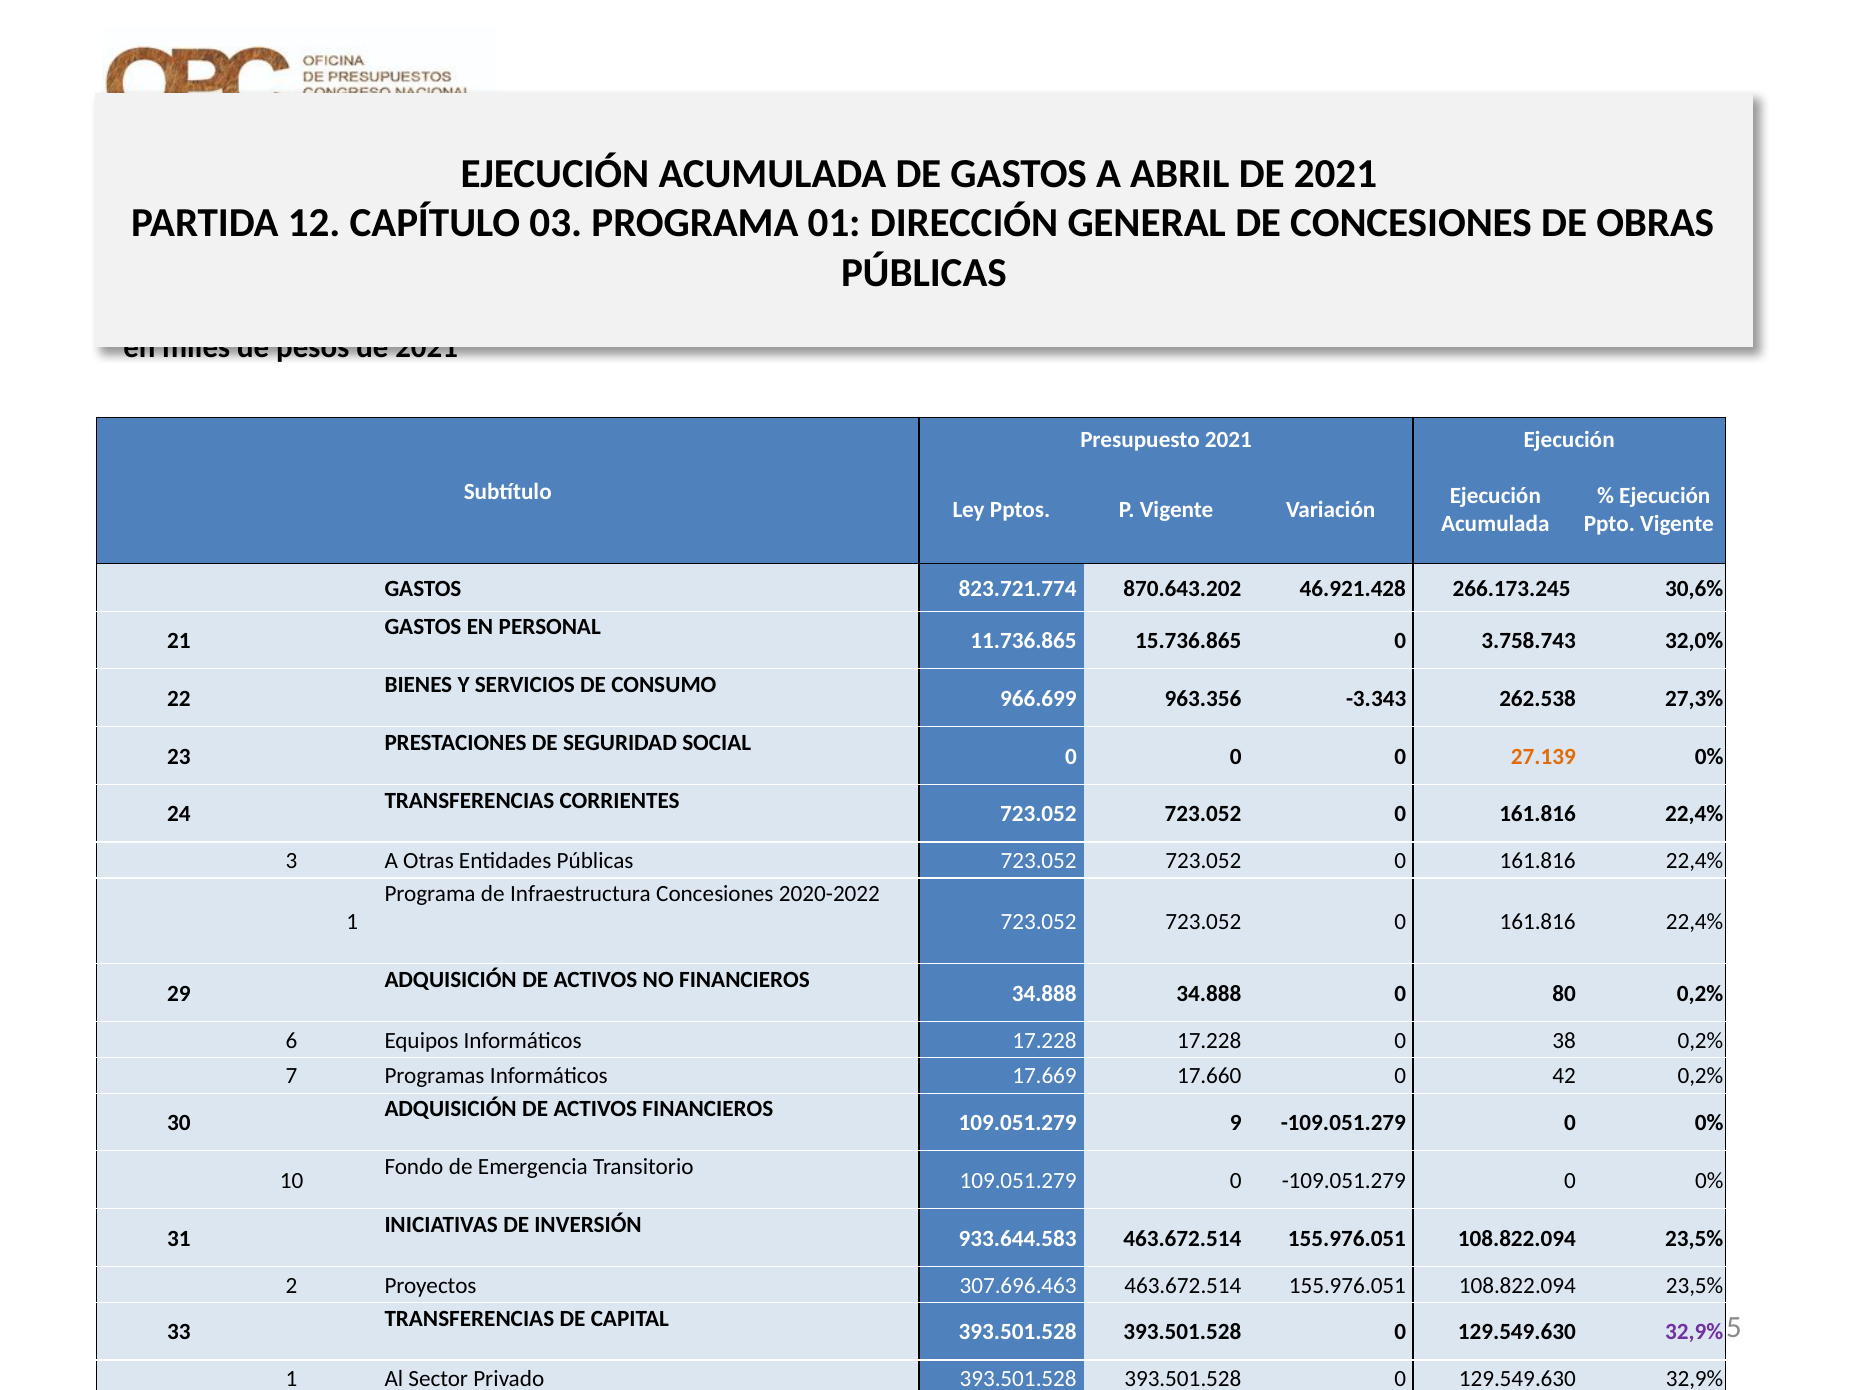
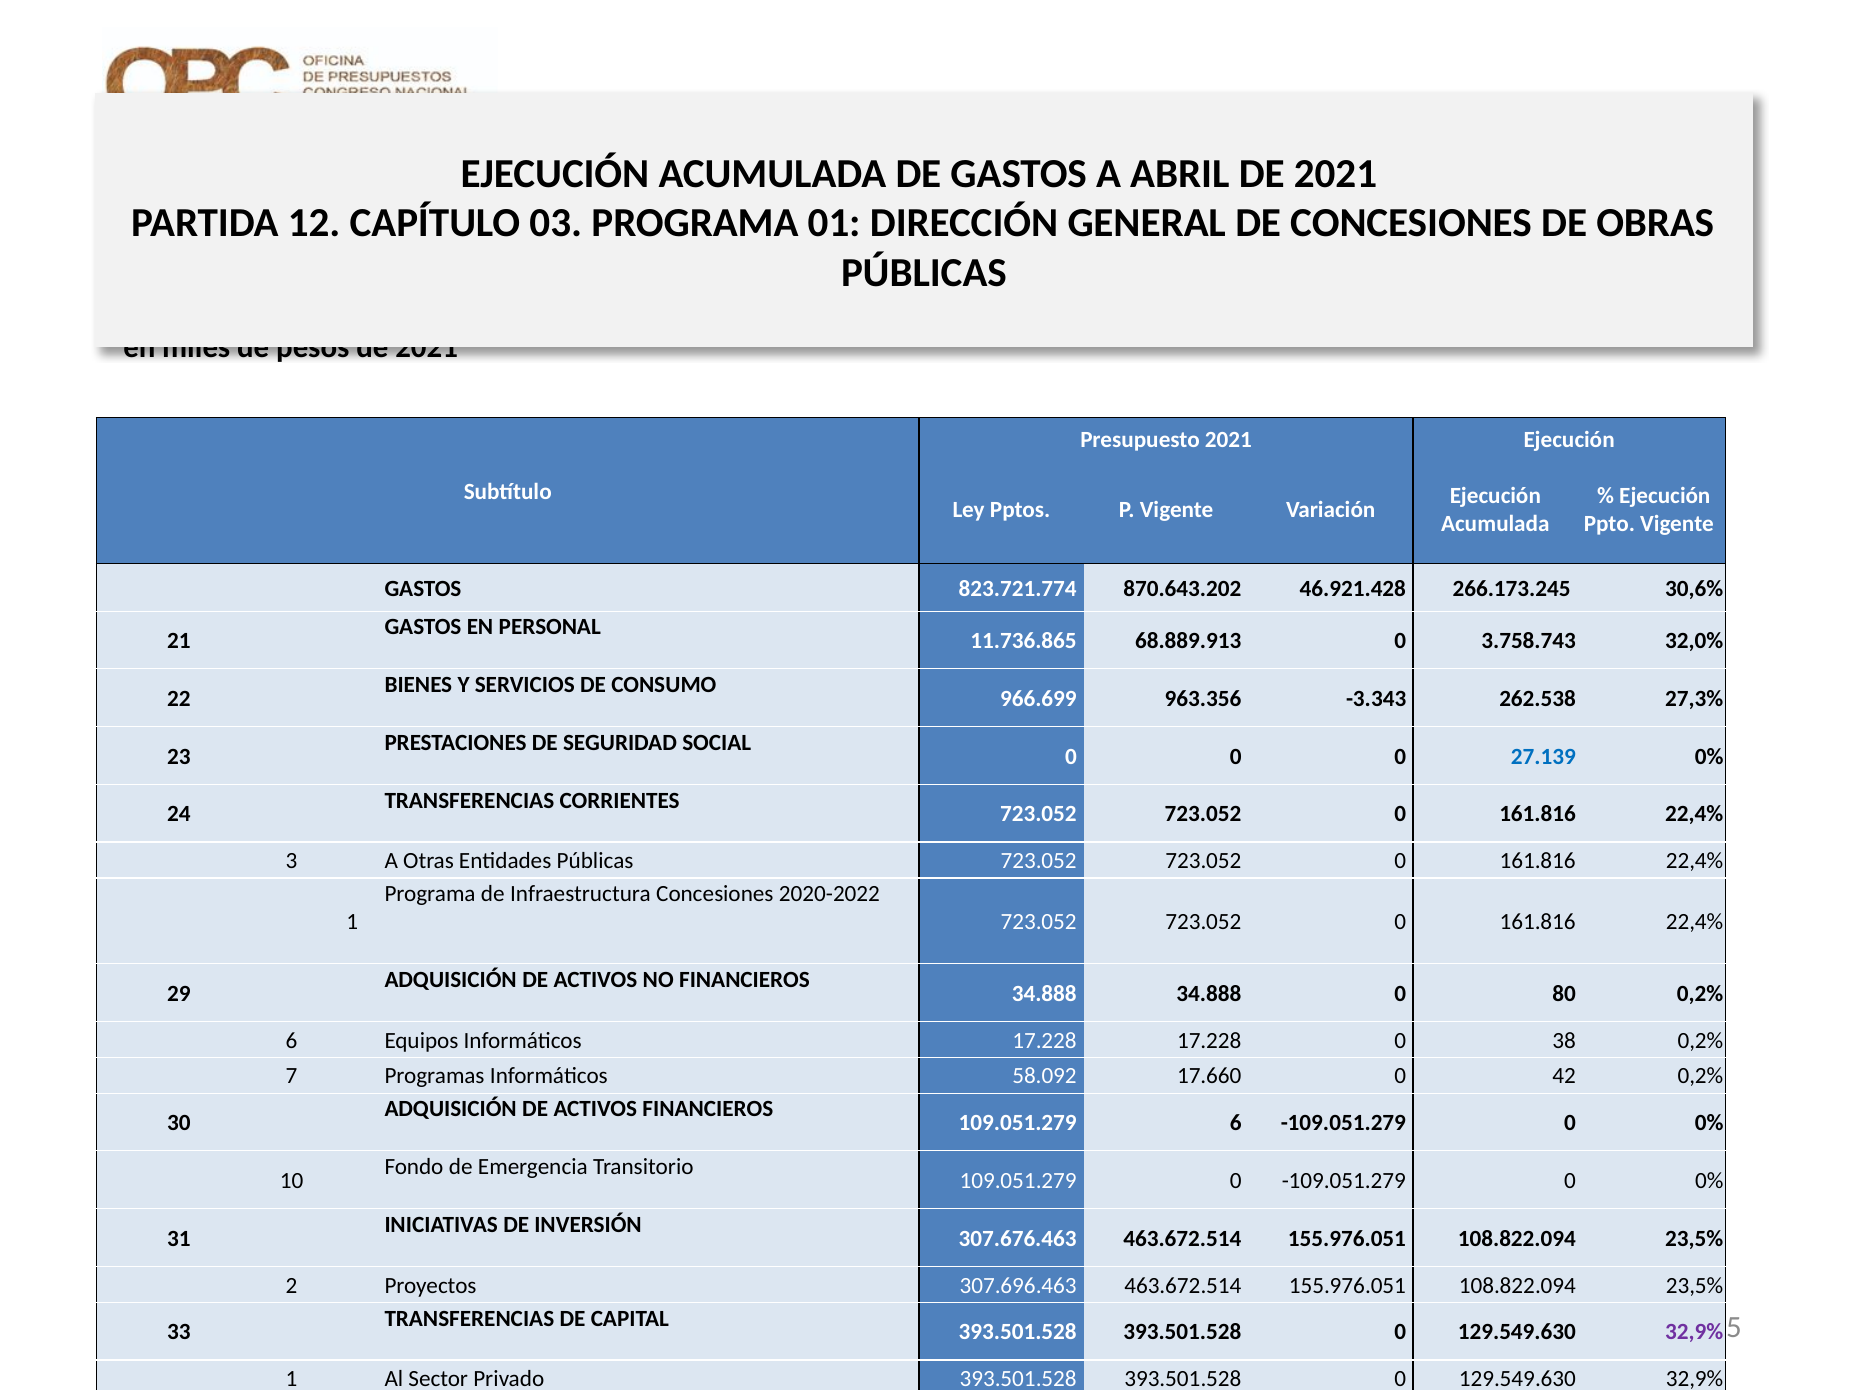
15.736.865: 15.736.865 -> 68.889.913 (1188, 641)
27.139 colour: orange -> blue (1543, 756)
17.669: 17.669 -> 58.092 (1045, 1076)
109.051.279 9: 9 -> 6 (1236, 1123)
933.644.583: 933.644.583 -> 307.676.463 (1018, 1238)
